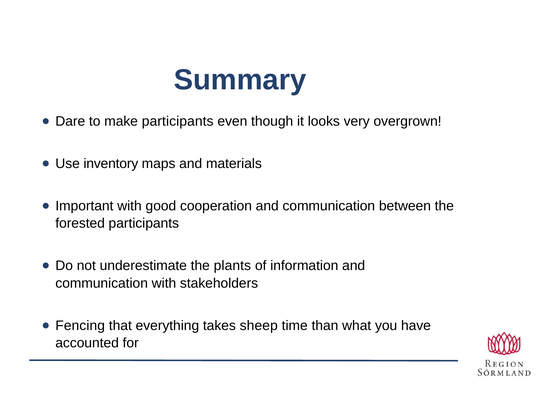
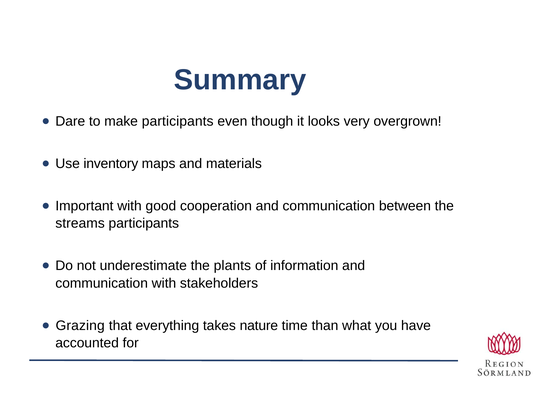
forested: forested -> streams (80, 224)
Fencing: Fencing -> Grazing (80, 326)
sheep: sheep -> nature (259, 326)
